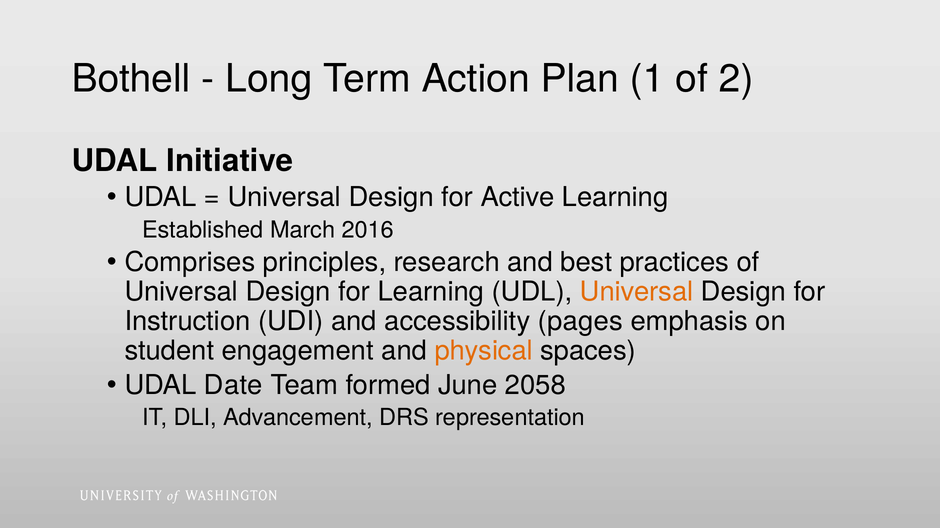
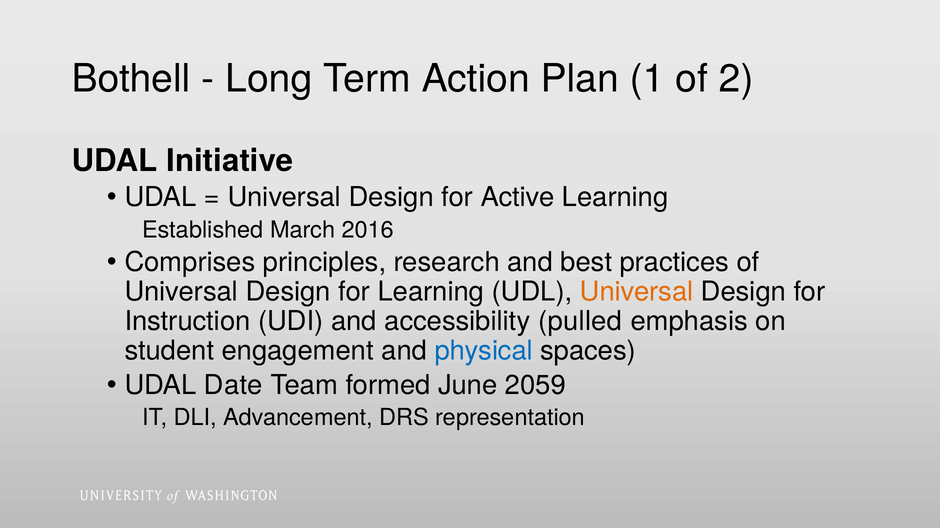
pages: pages -> pulled (580, 322)
physical colour: orange -> blue (484, 351)
2058: 2058 -> 2059 (535, 386)
